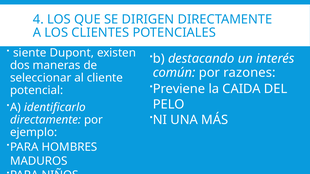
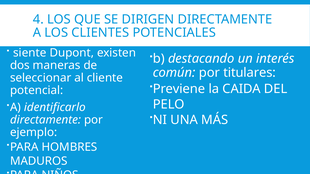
razones: razones -> titulares (250, 73)
